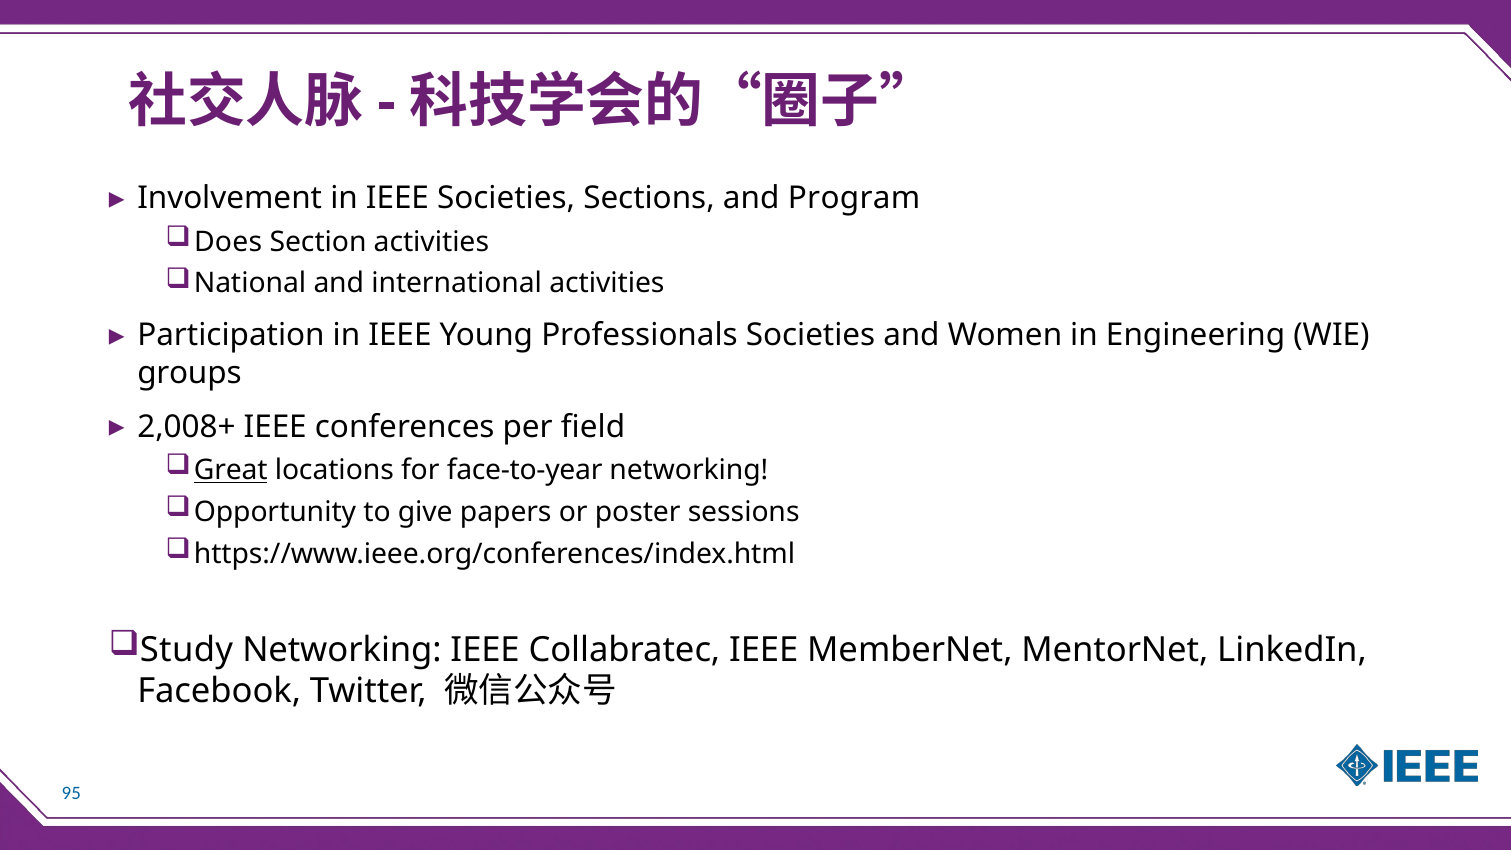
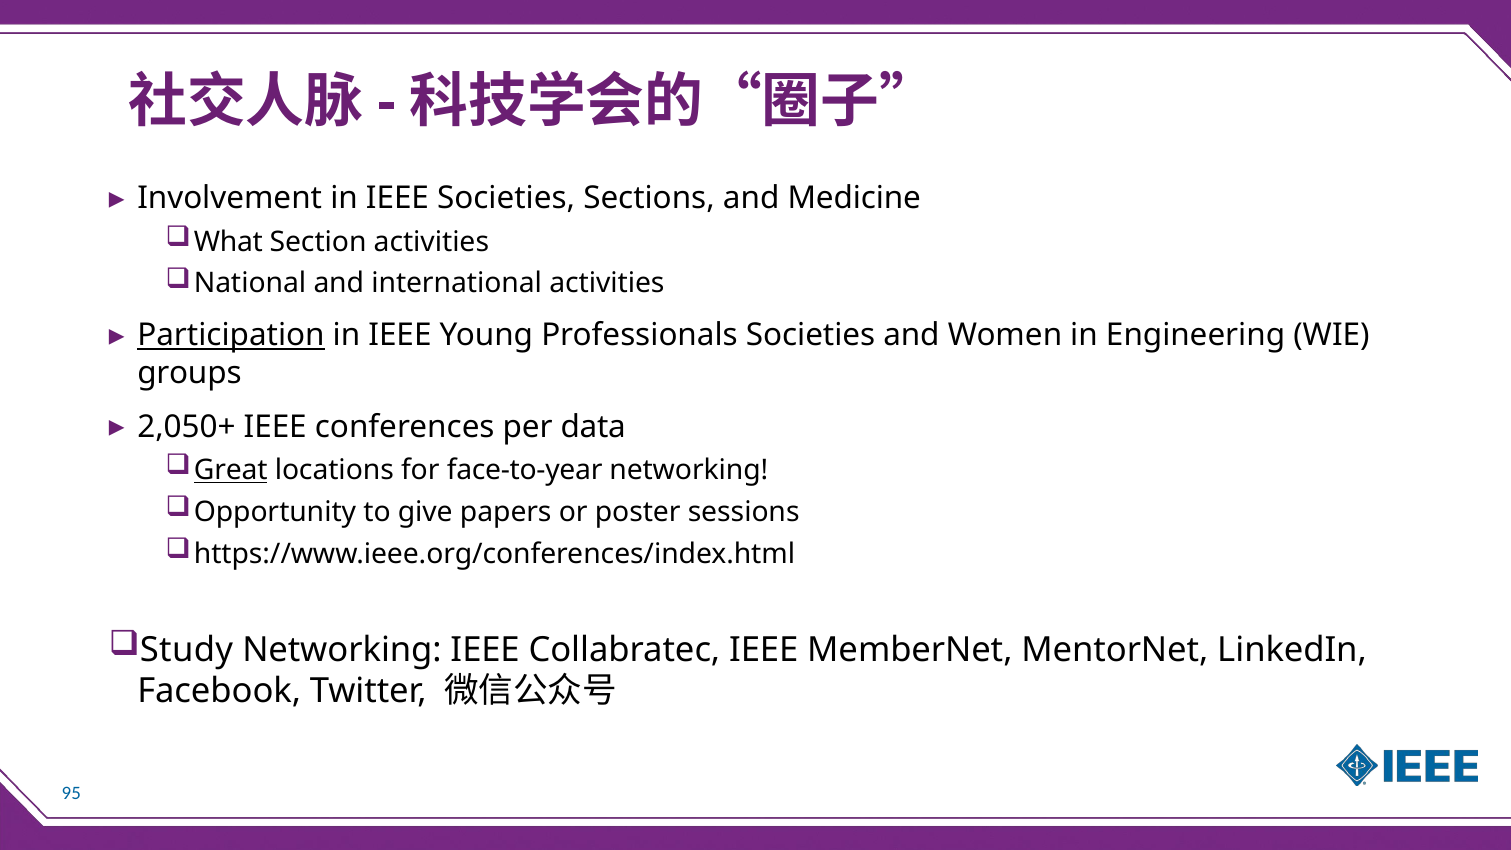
Program: Program -> Medicine (854, 198)
Does: Does -> What (228, 242)
Participation underline: none -> present (231, 335)
2,008+: 2,008+ -> 2,050+ (186, 427)
field: field -> data (593, 427)
